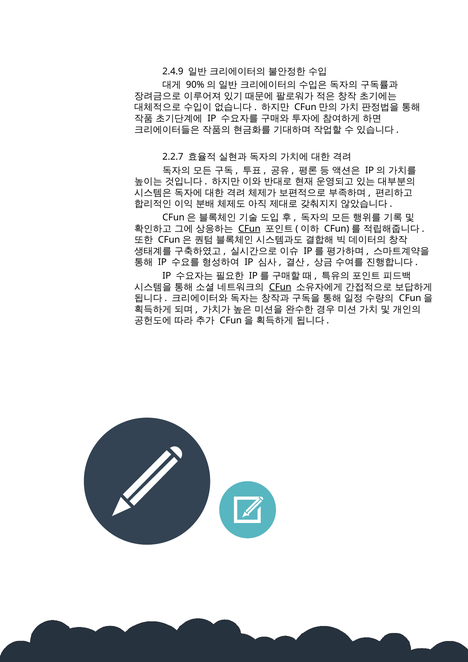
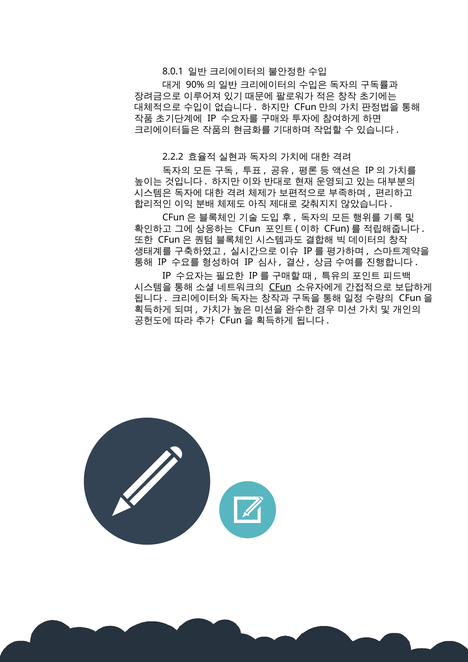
2.4.9: 2.4.9 -> 8.0.1 (173, 71)
2.2.7: 2.2.7 -> 2.2.2 (173, 157)
CFun underline: present -> none (249, 229)
